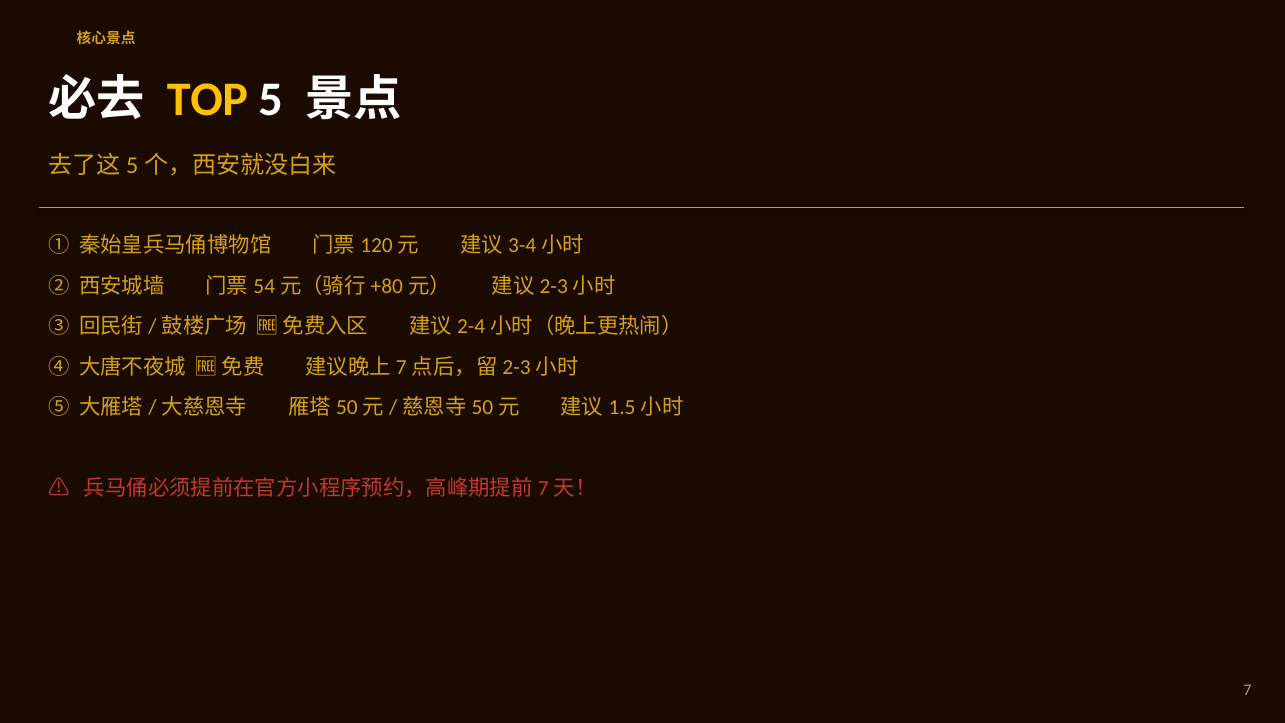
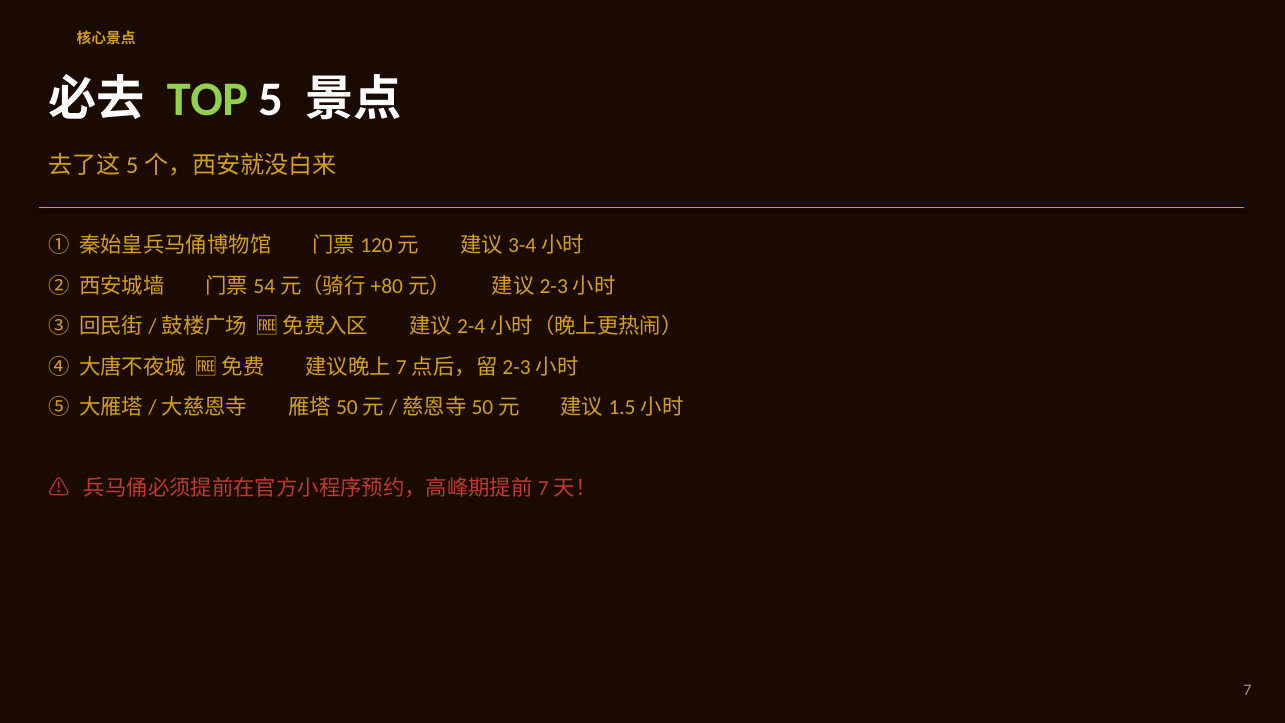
TOP colour: yellow -> light green (207, 100)
